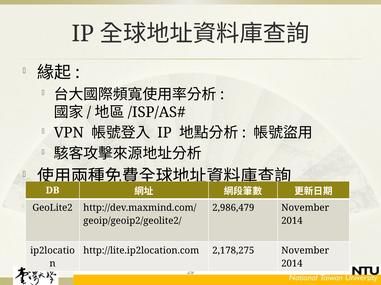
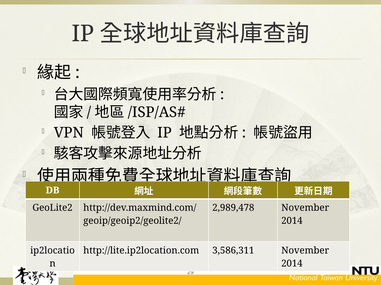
2,986,479: 2,986,479 -> 2,989,478 (233, 208)
2,178,275: 2,178,275 -> 3,586,311 (233, 251)
